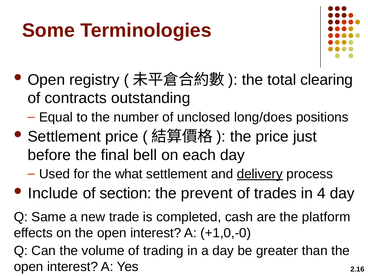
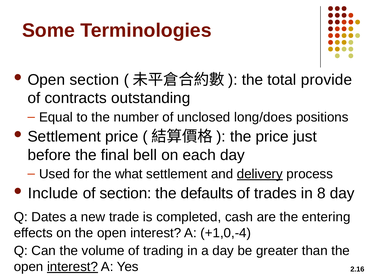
Open registry: registry -> section (94, 80)
clearing: clearing -> provide (327, 80)
prevent: prevent -> defaults (207, 193)
4: 4 -> 8 (321, 193)
Same: Same -> Dates (49, 217)
platform: platform -> entering (326, 217)
+1,0,-0: +1,0,-0 -> +1,0,-4 (226, 233)
interest underline: none -> present (72, 267)
